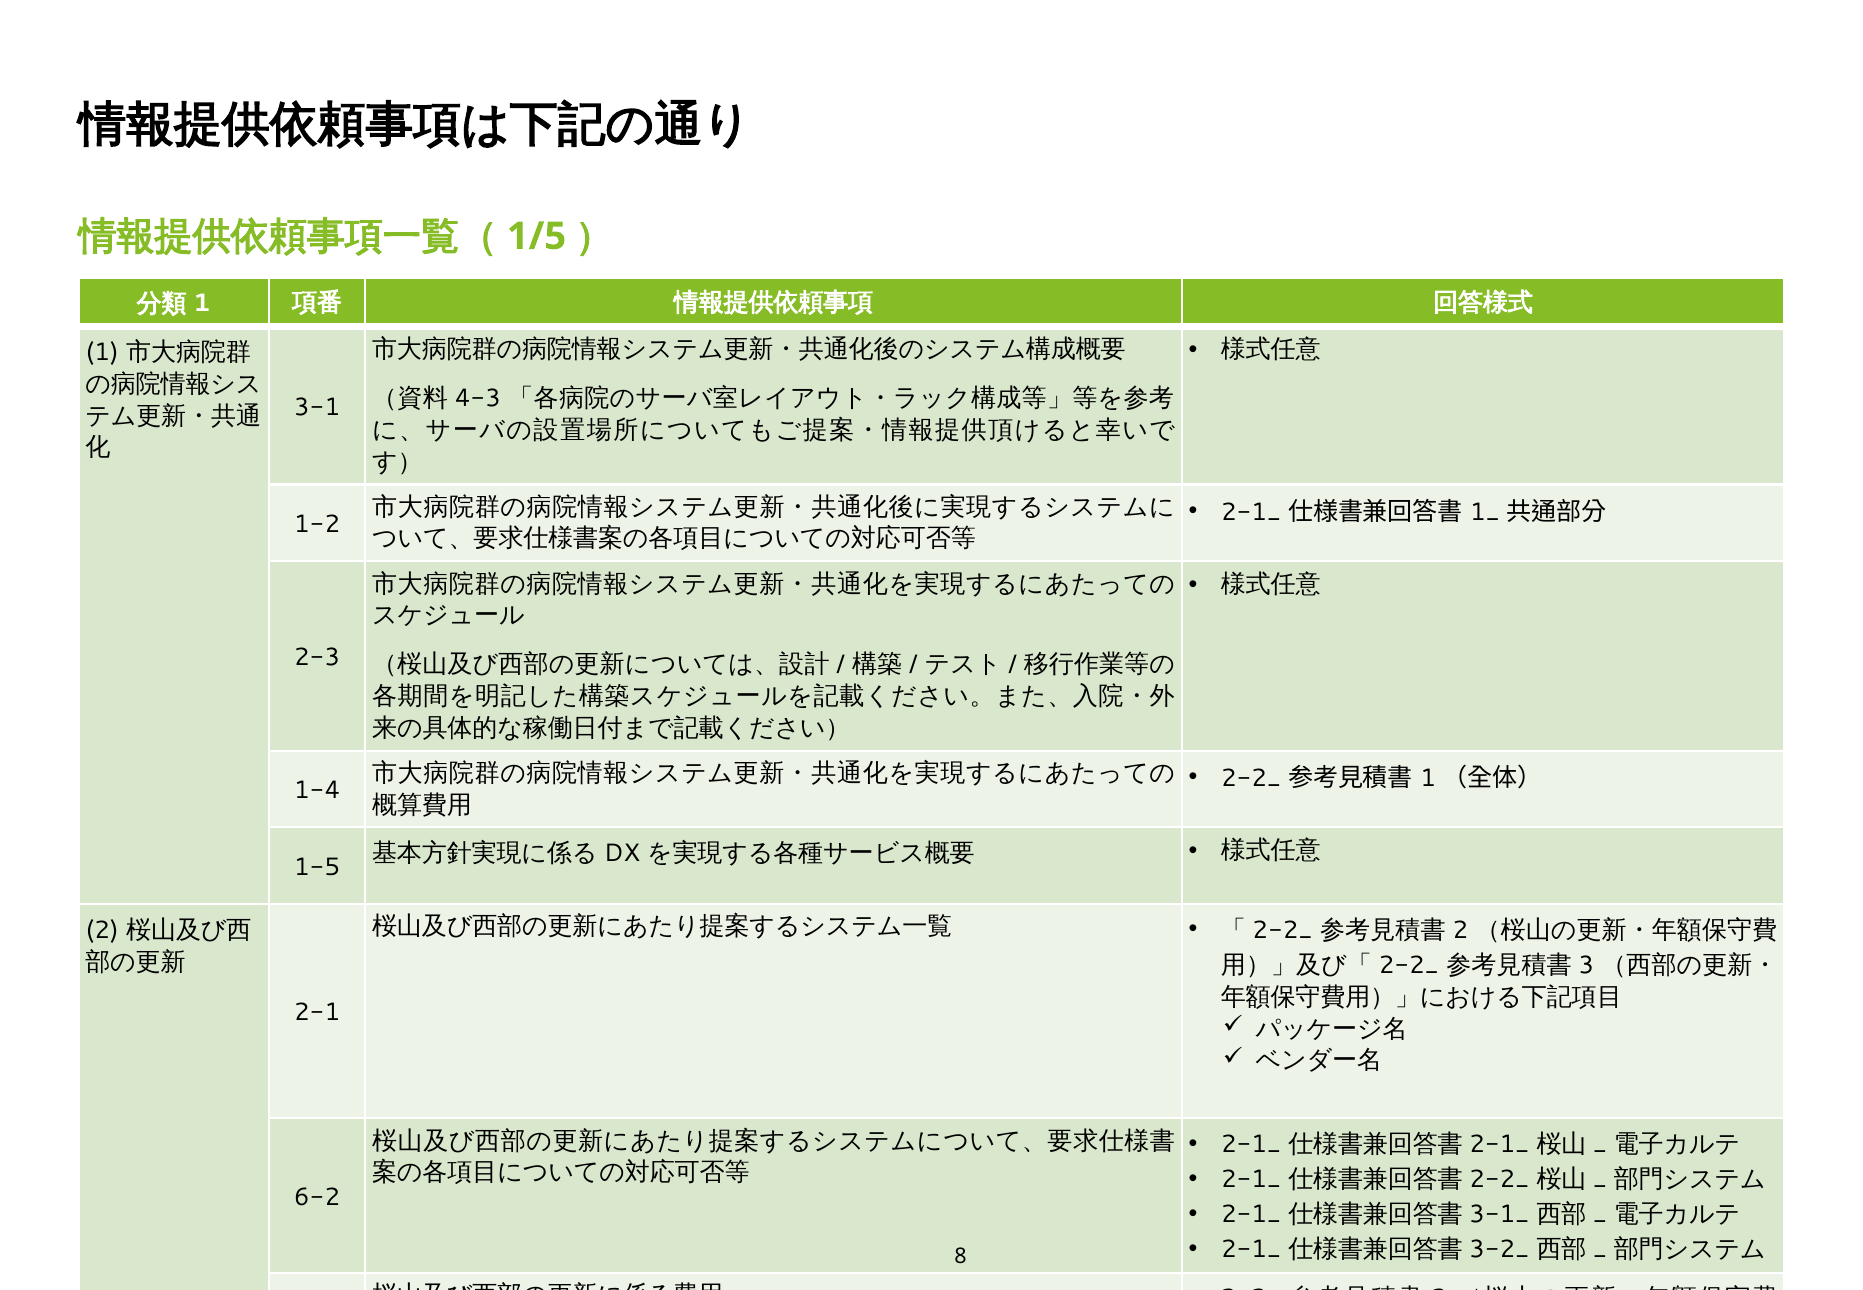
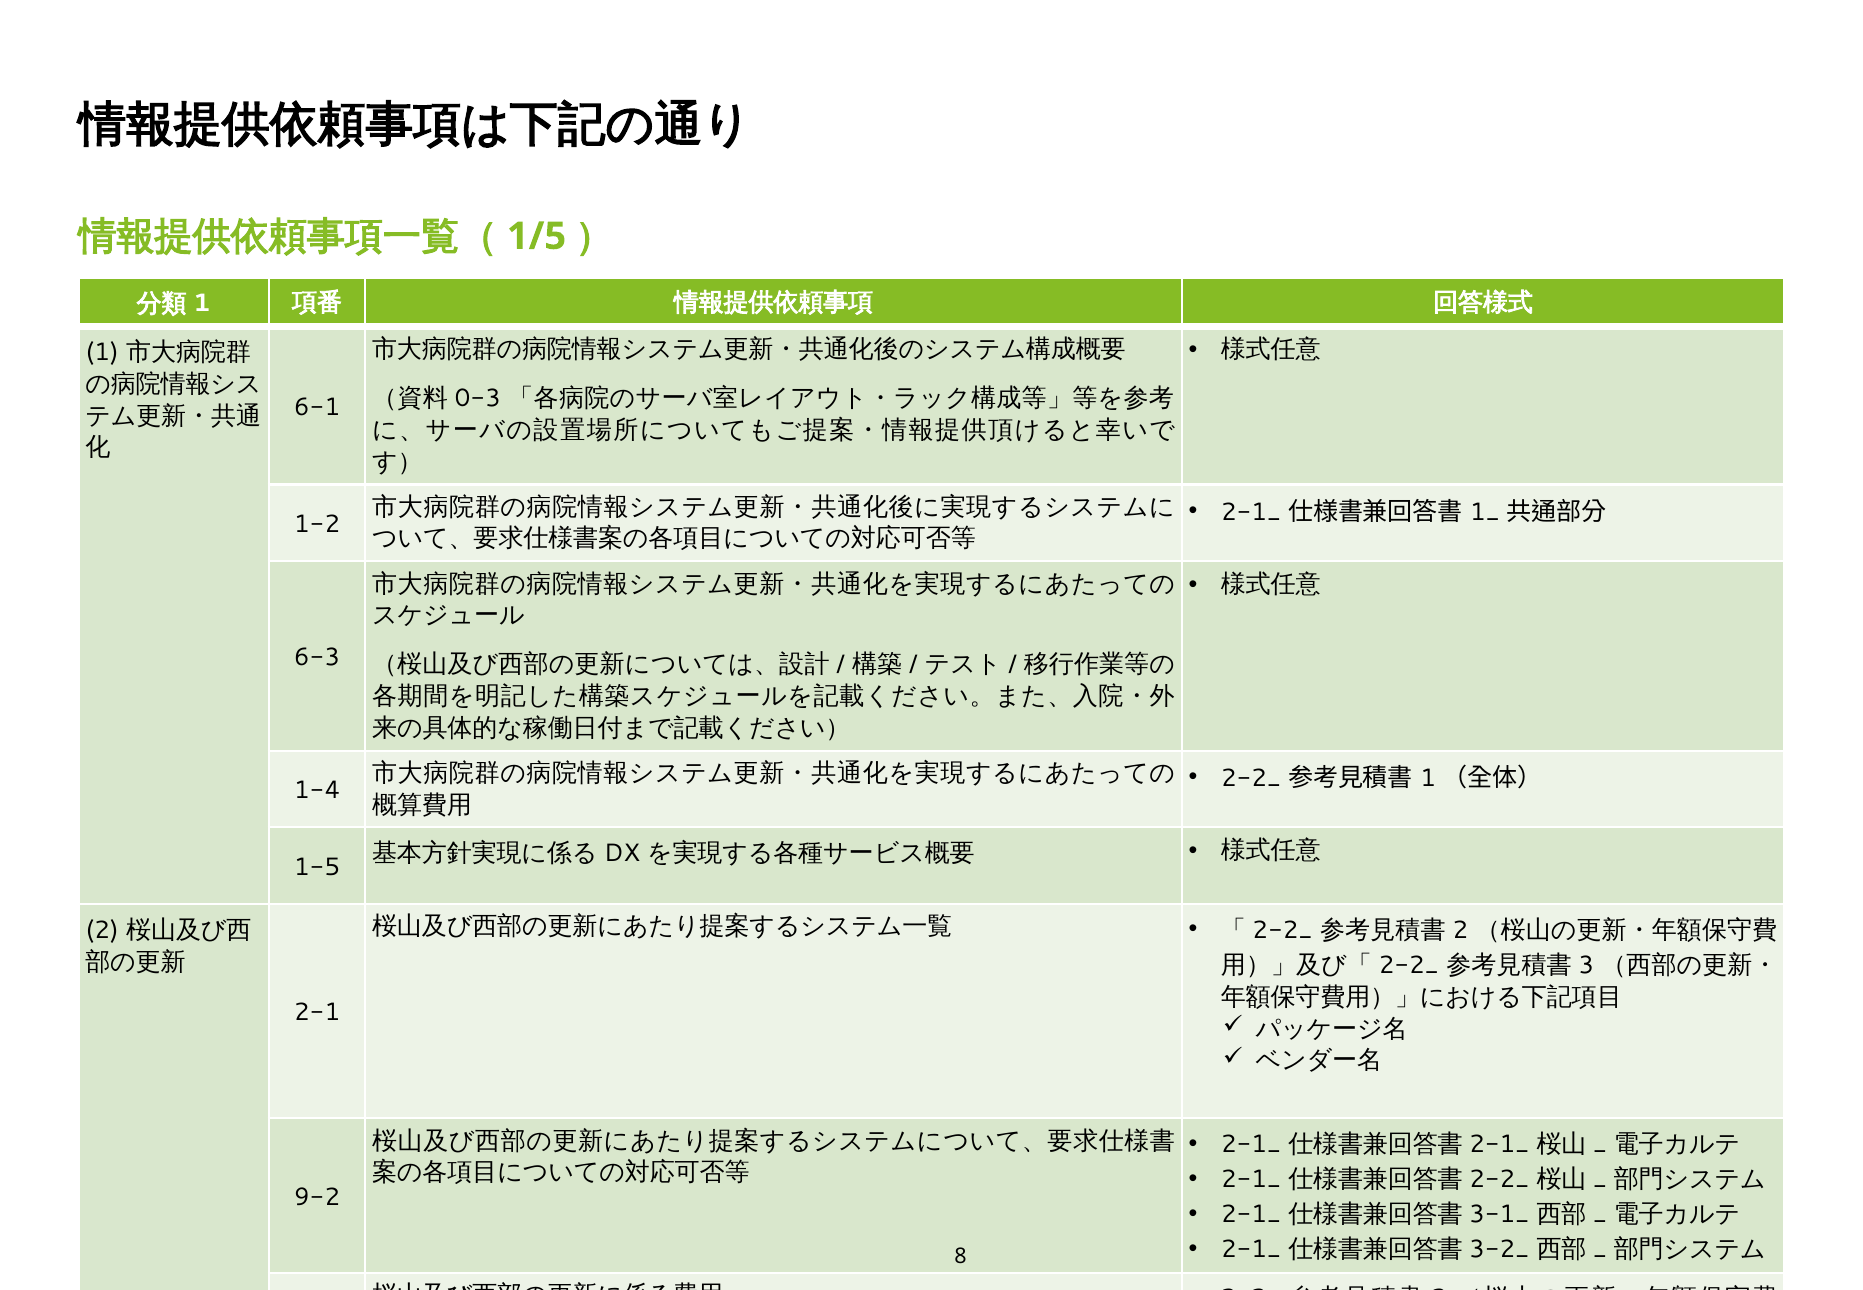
4-3: 4-3 -> 0-3 (478, 398)
3-1: 3-1 -> 6-1 (317, 407)
2-3: 2-3 -> 6-3 (317, 657)
6-2: 6-2 -> 9-2 (317, 1197)
